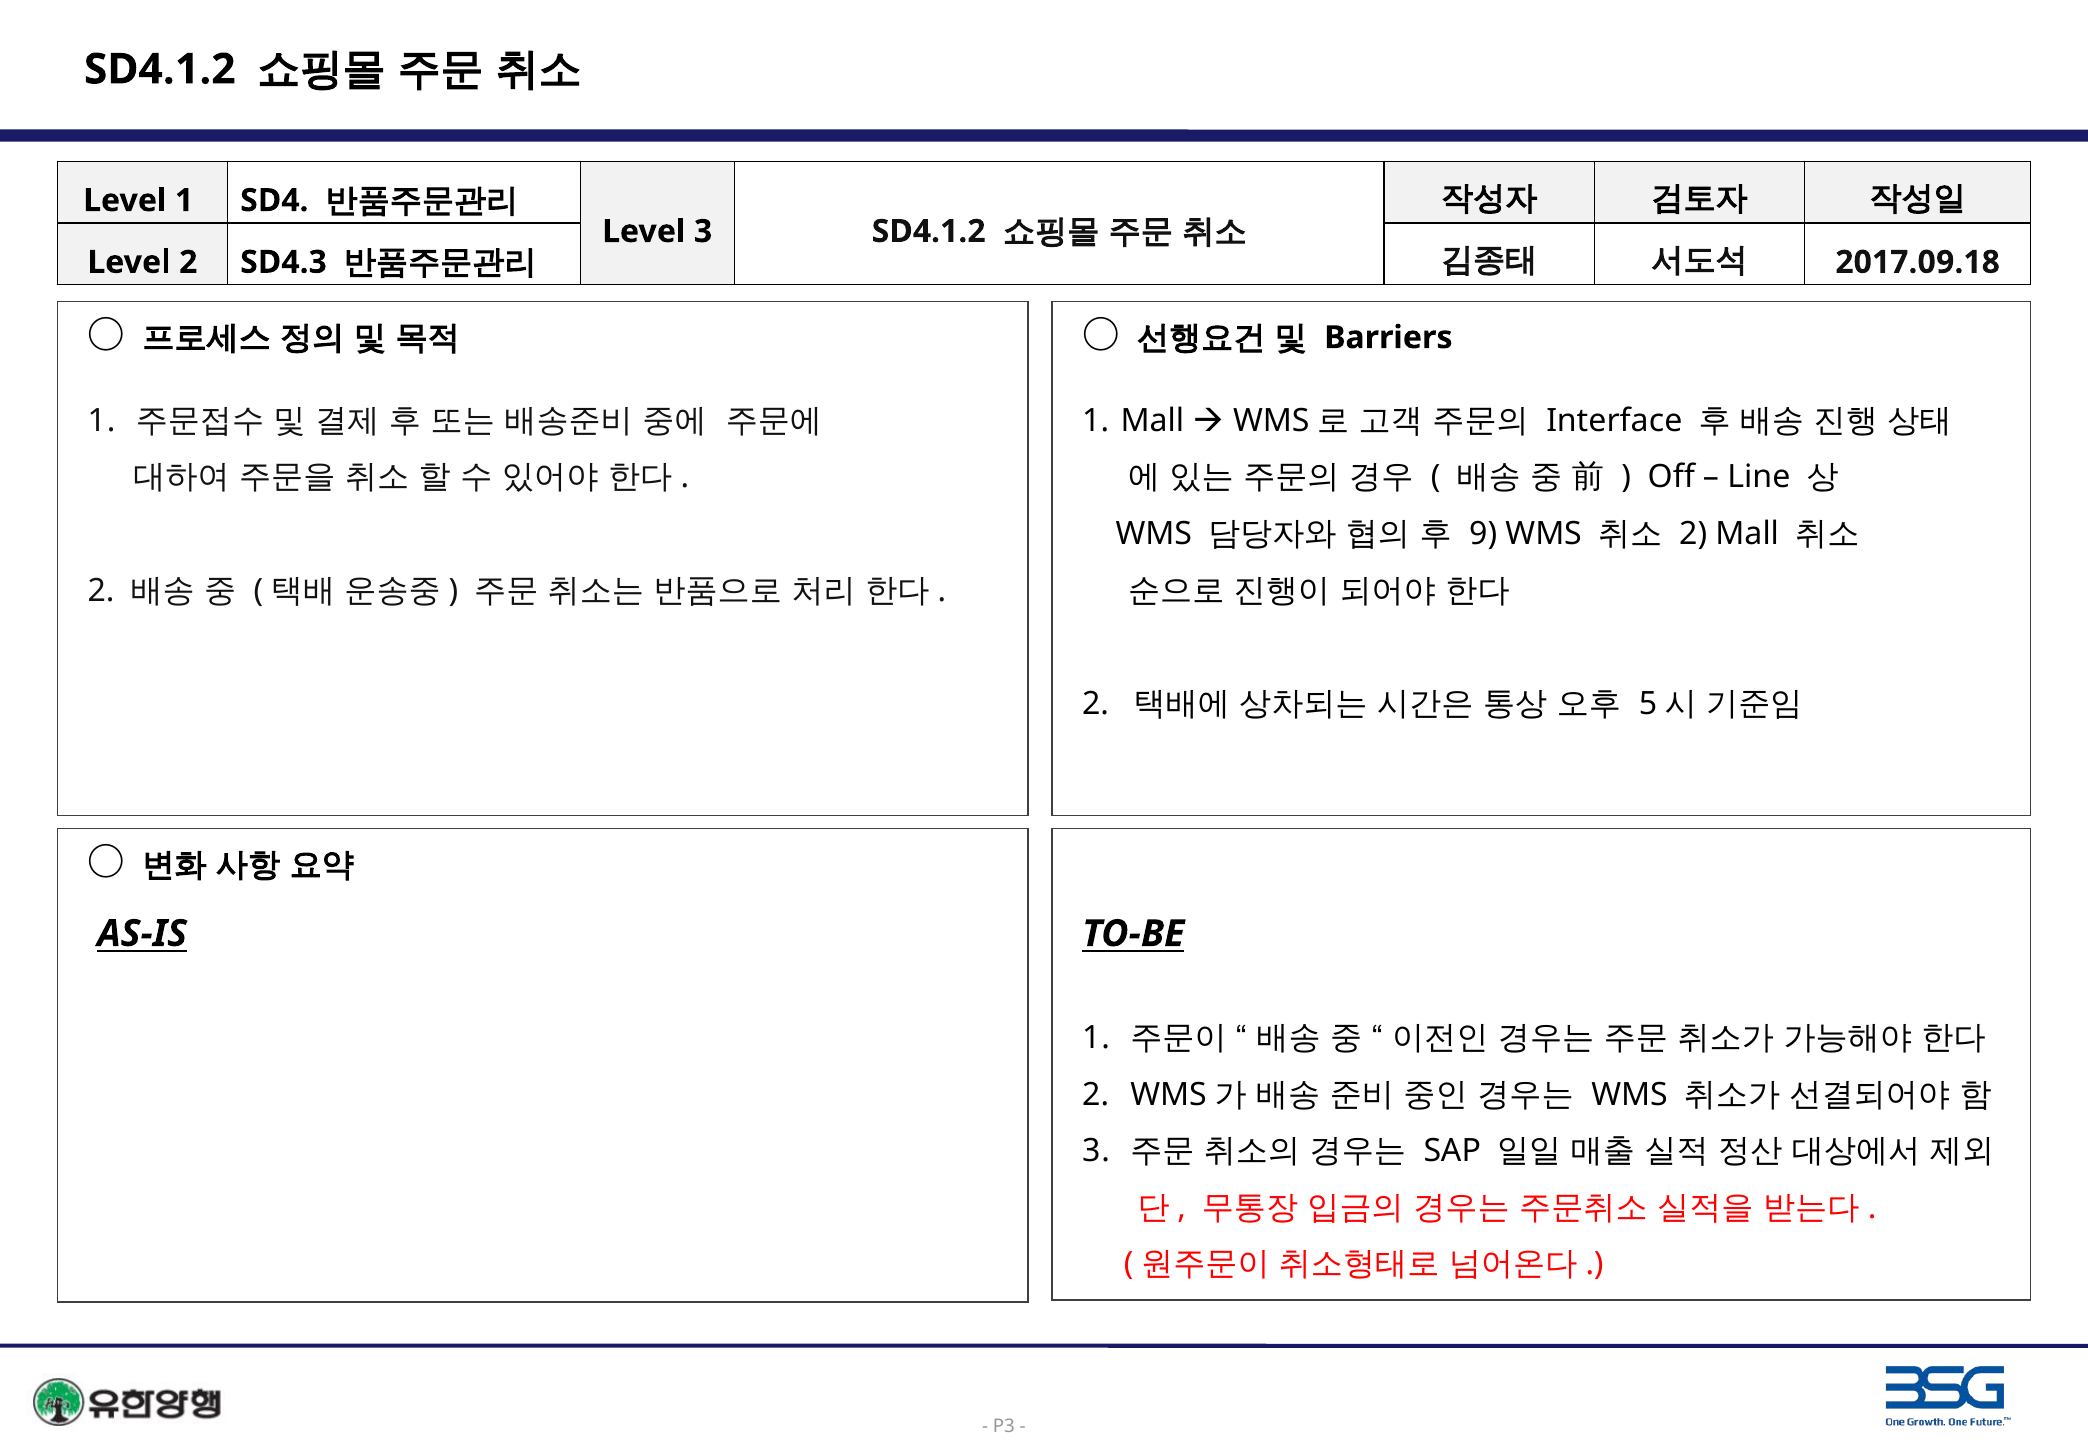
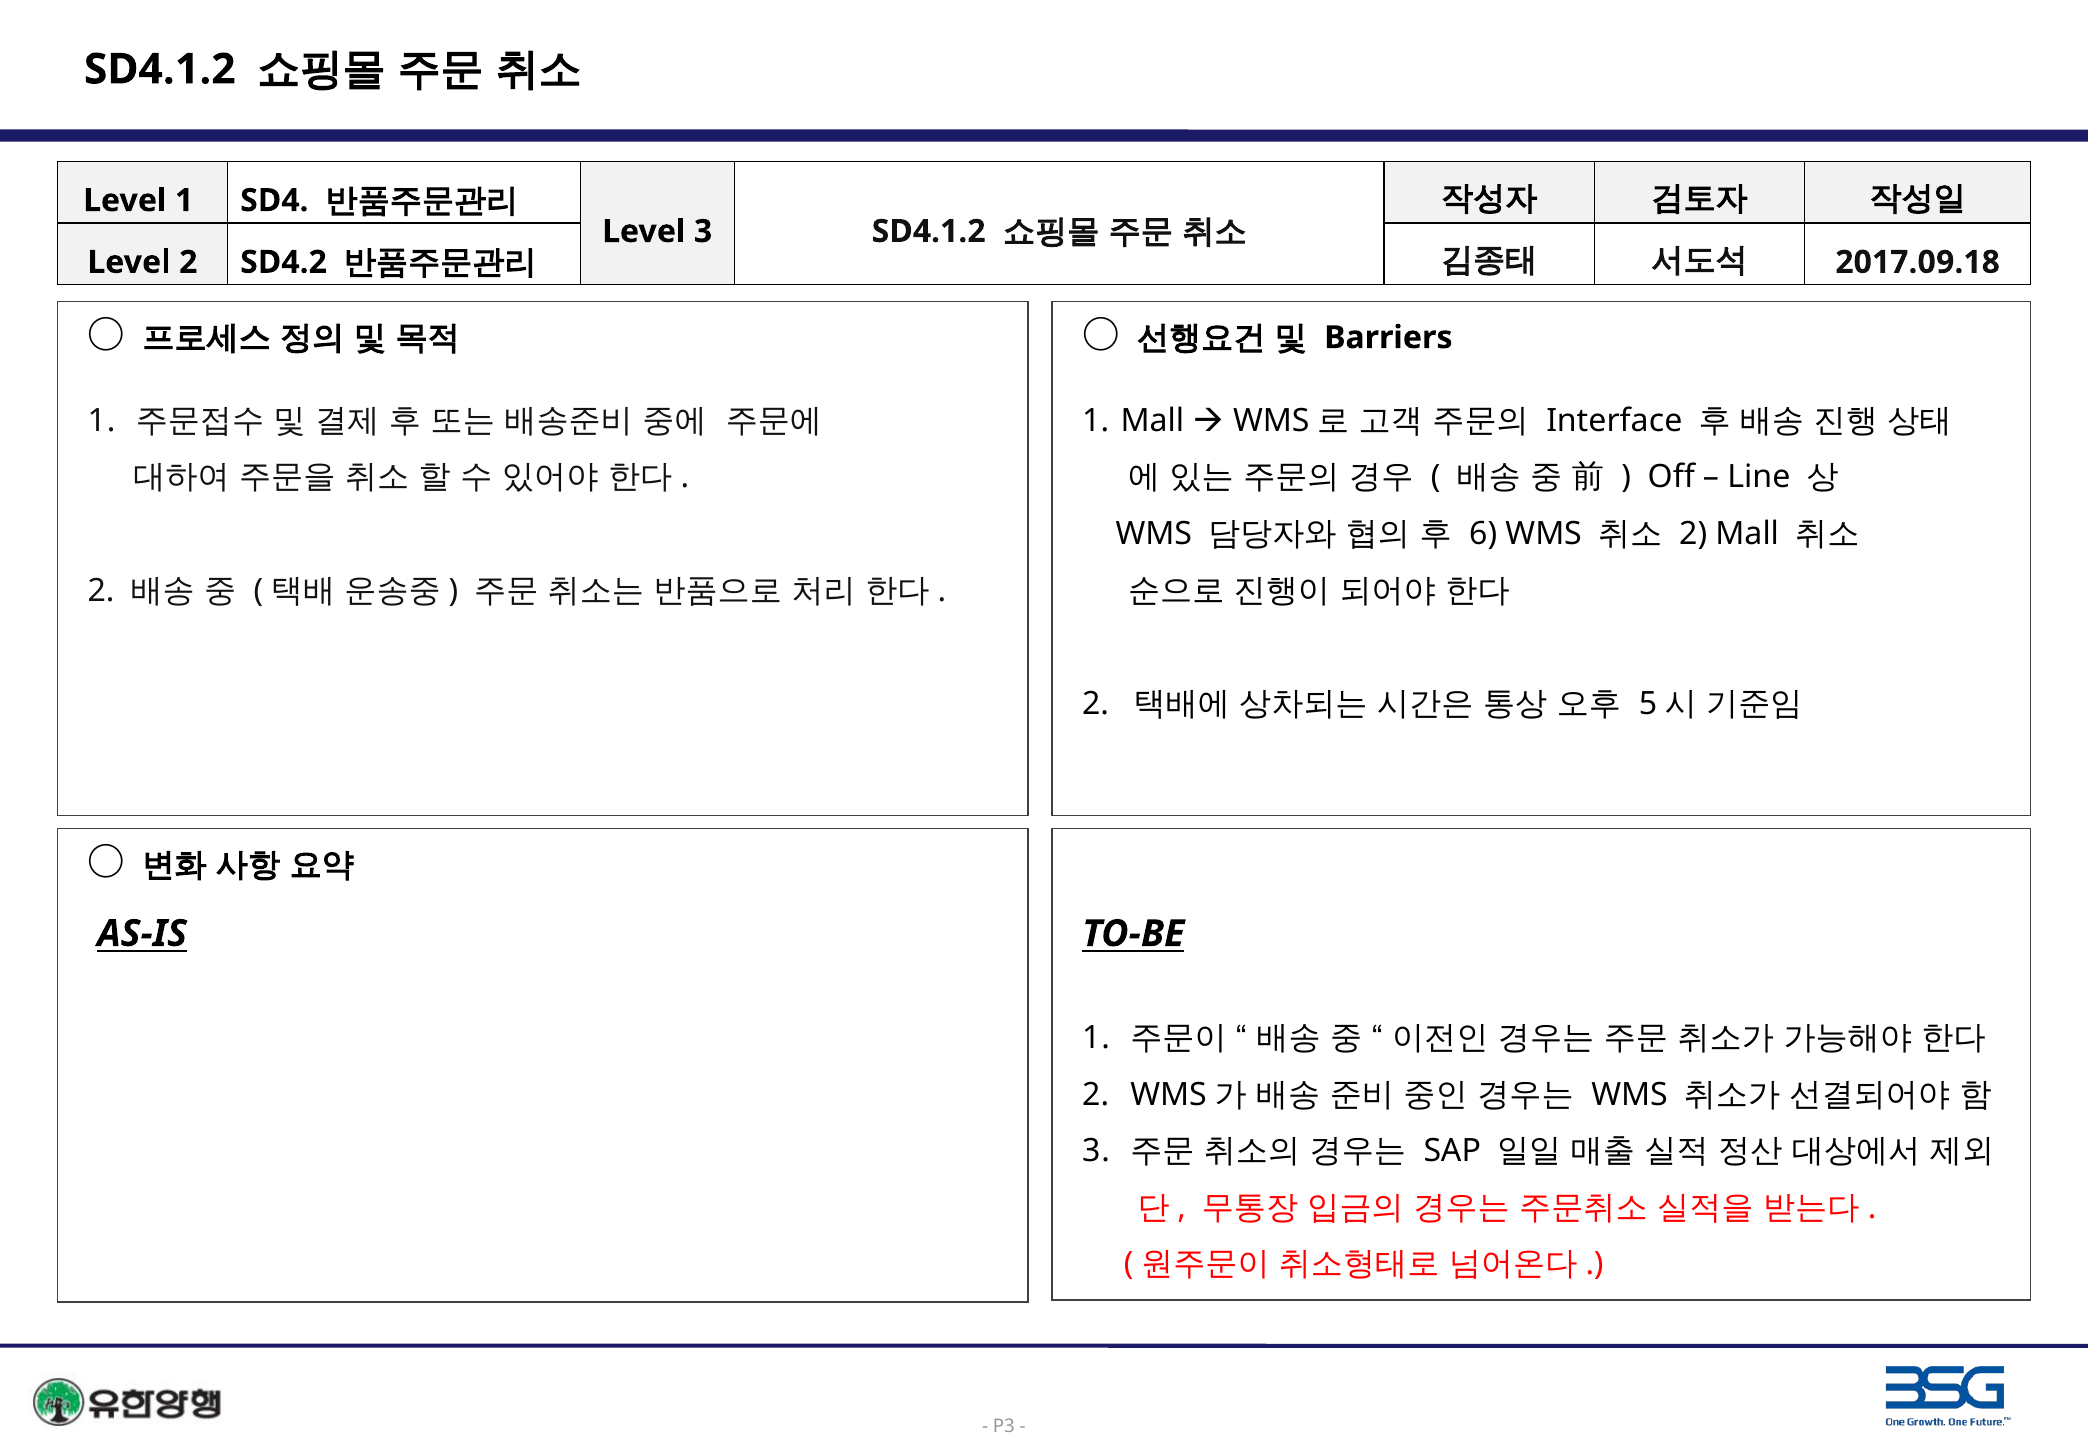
SD4.3: SD4.3 -> SD4.2 (284, 262)
9: 9 -> 6 (1483, 534)
